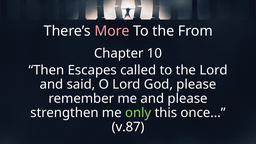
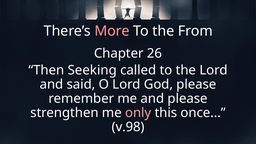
10: 10 -> 26 (154, 53)
Escapes: Escapes -> Seeking (92, 70)
only colour: light green -> pink (138, 113)
v.87: v.87 -> v.98 (128, 127)
